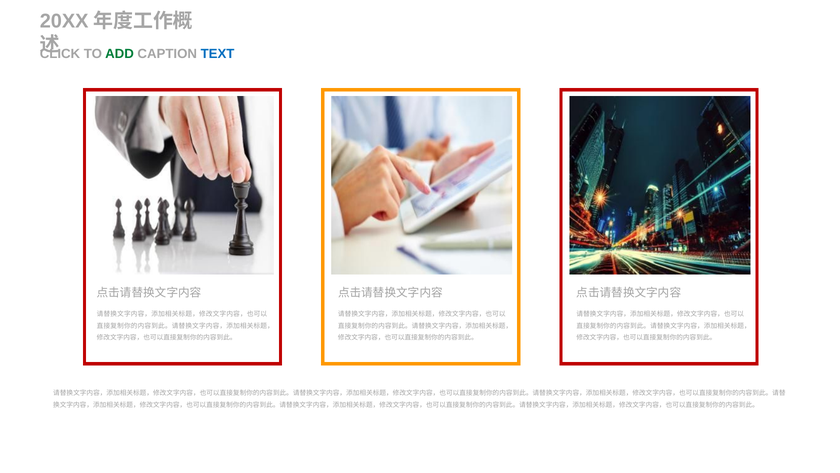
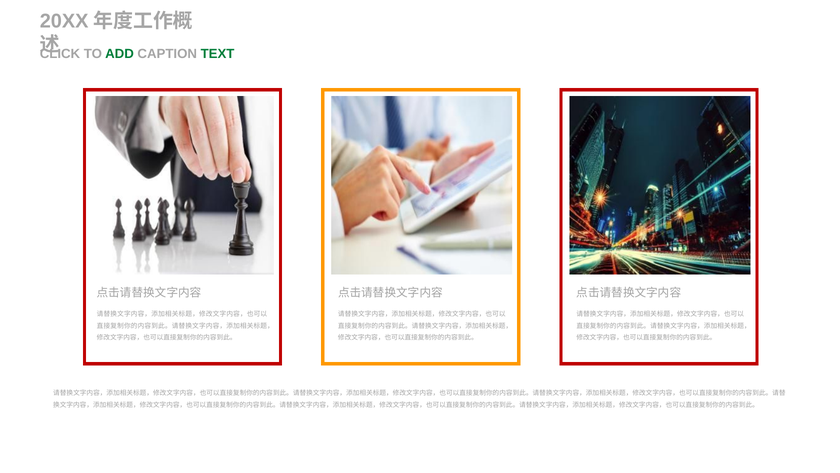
TEXT colour: blue -> green (218, 54)
